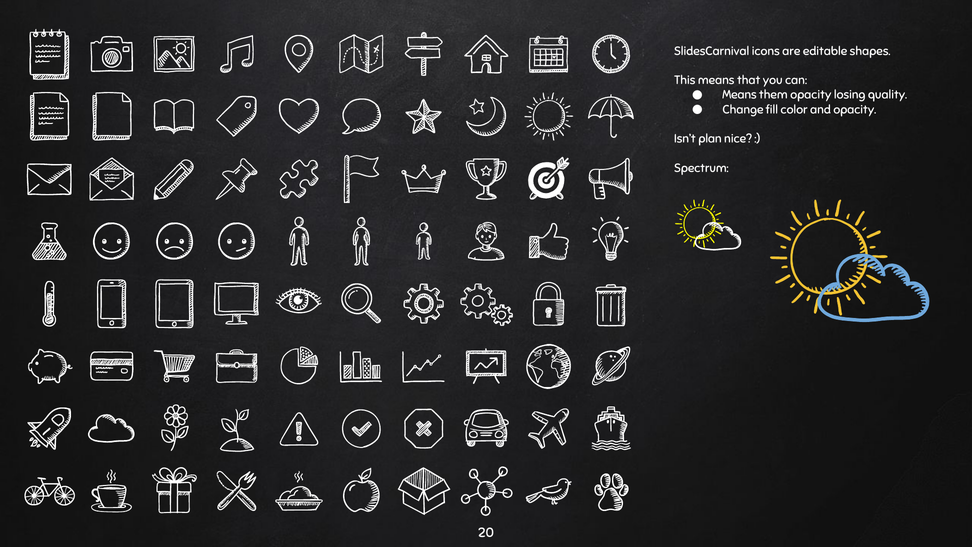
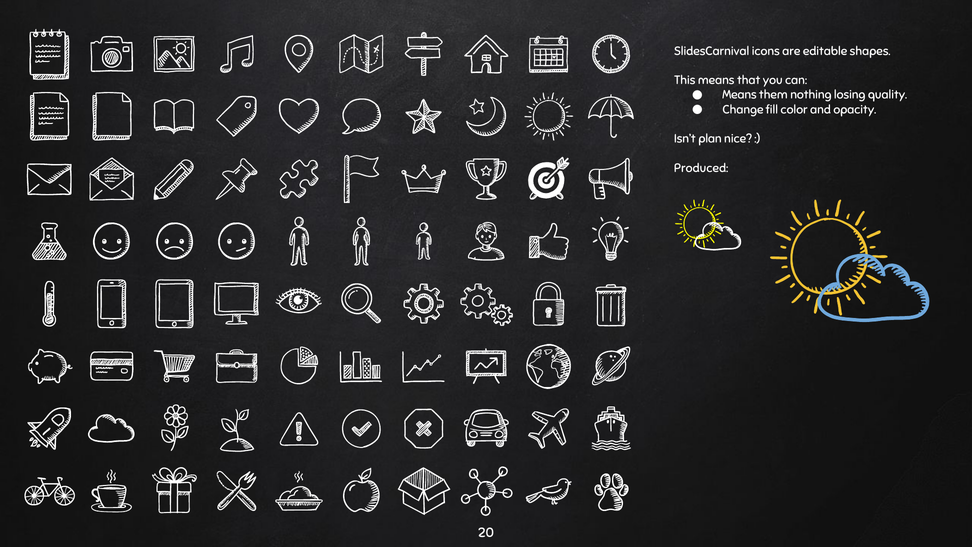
them opacity: opacity -> nothing (811, 95)
Spectrum: Spectrum -> Produced (701, 168)
